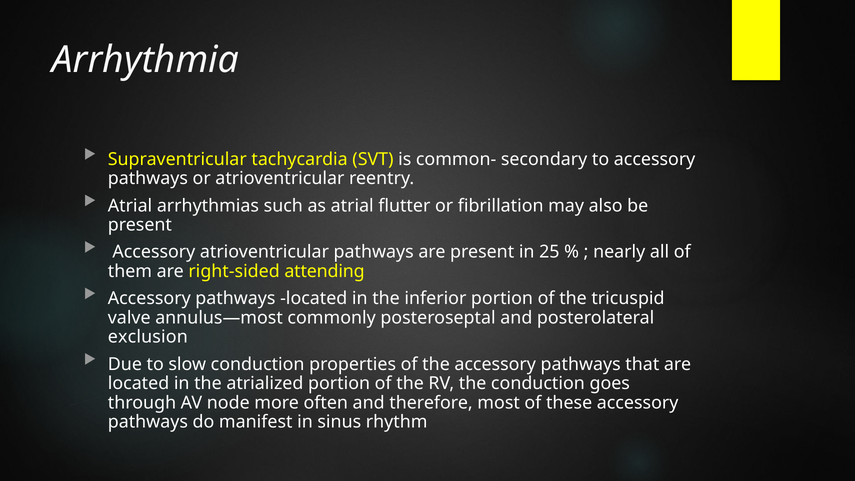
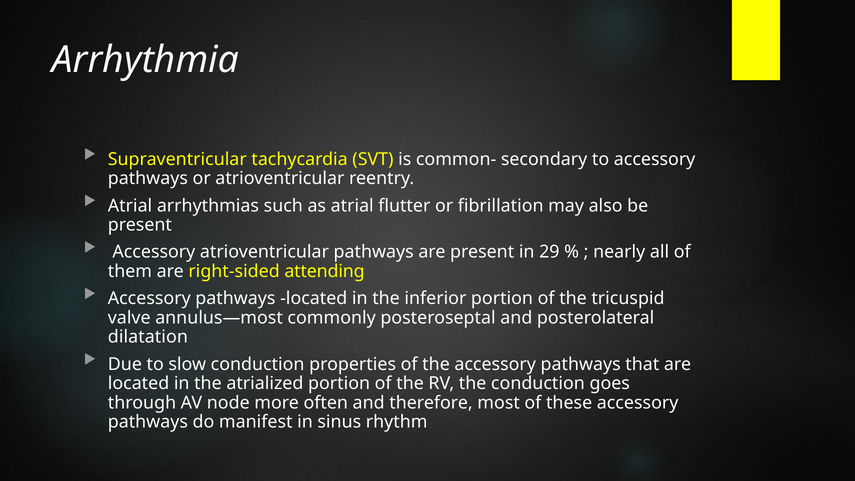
25: 25 -> 29 (549, 252)
exclusion: exclusion -> dilatation (148, 337)
